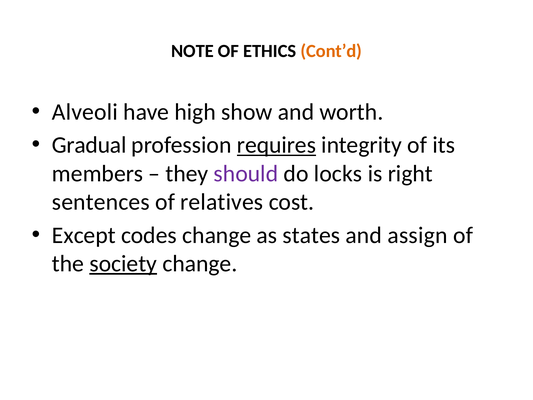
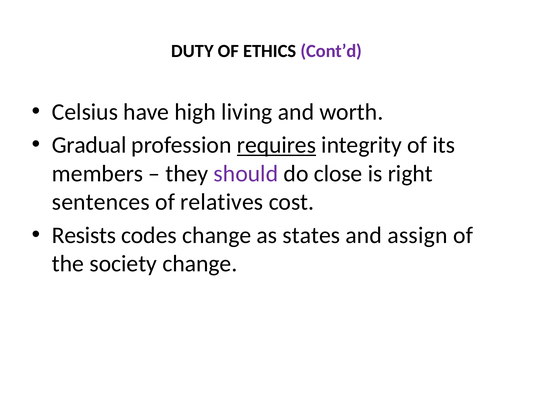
NOTE: NOTE -> DUTY (192, 51)
Cont’d colour: orange -> purple (331, 51)
Alveoli: Alveoli -> Celsius (85, 112)
show: show -> living (247, 112)
locks: locks -> close (338, 173)
Except: Except -> Resists (84, 235)
society underline: present -> none (123, 263)
